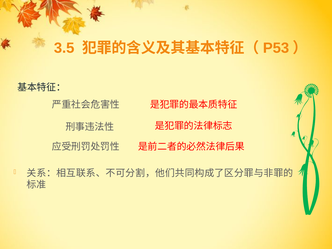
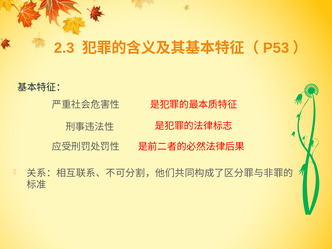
3.5: 3.5 -> 2.3 (64, 48)
